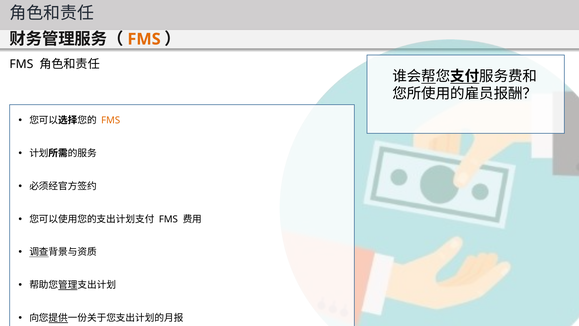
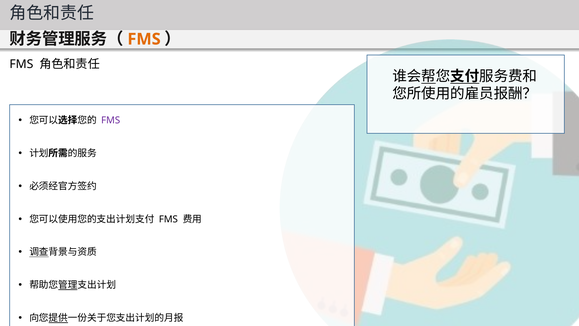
FMS colour: orange -> purple (111, 120)
